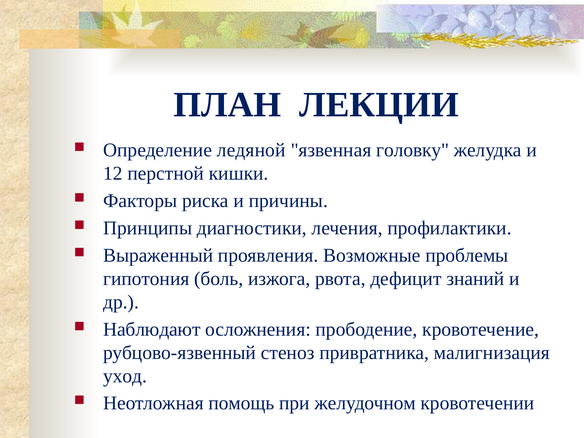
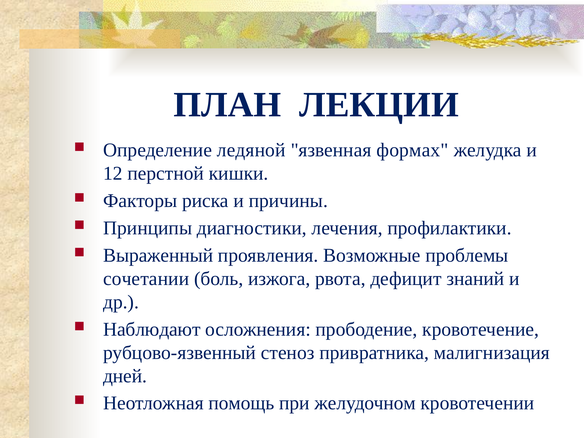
головку: головку -> формах (412, 150)
гипотония: гипотония -> сочетании (146, 279)
уход: уход -> дней (125, 376)
